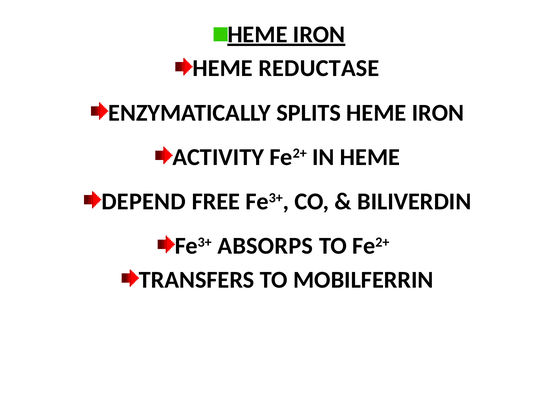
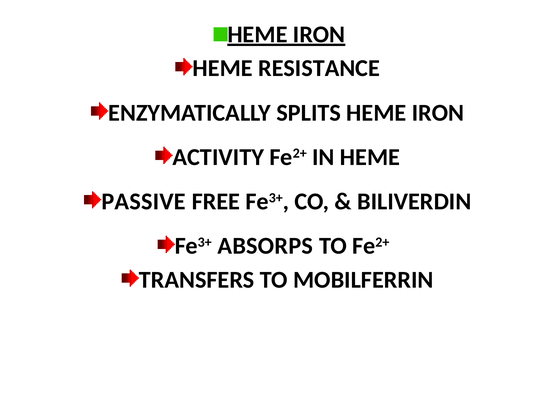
REDUCTASE: REDUCTASE -> RESISTANCE (319, 68)
DEPEND: DEPEND -> PASSIVE (144, 202)
